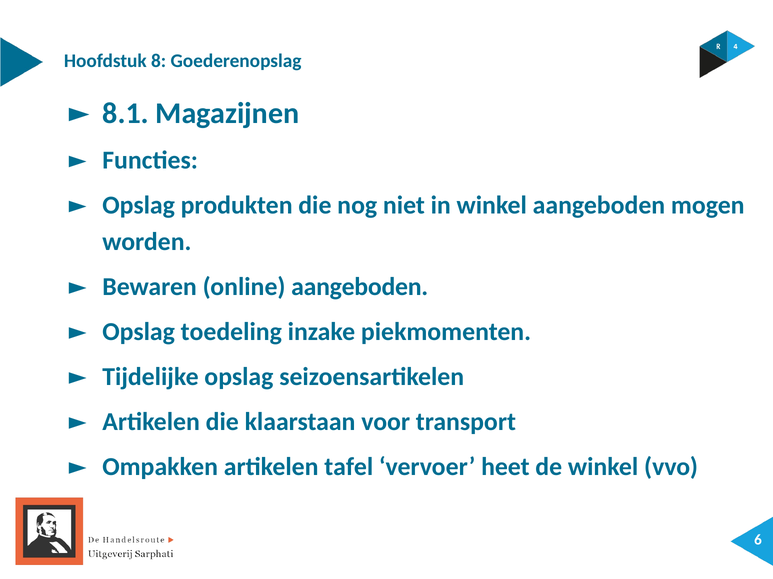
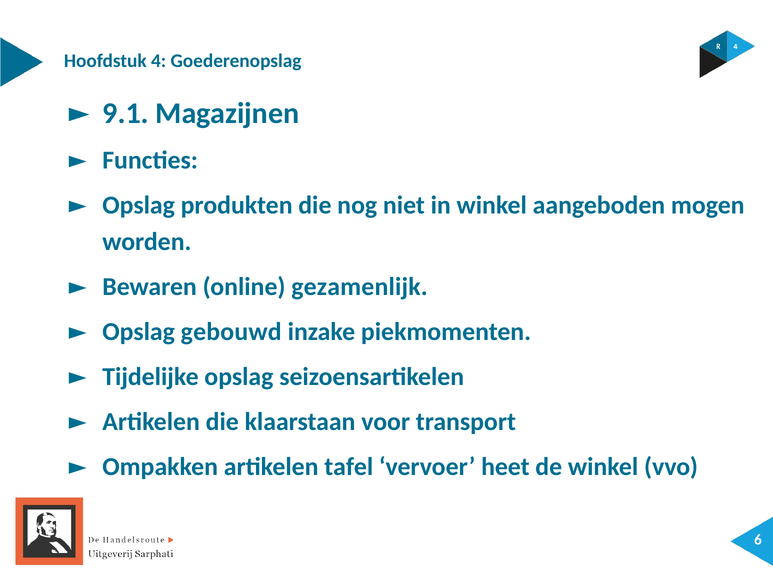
8: 8 -> 4 (159, 61)
8.1: 8.1 -> 9.1 (126, 113)
online aangeboden: aangeboden -> gezamenlijk (360, 287)
toedeling: toedeling -> gebouwd (231, 332)
